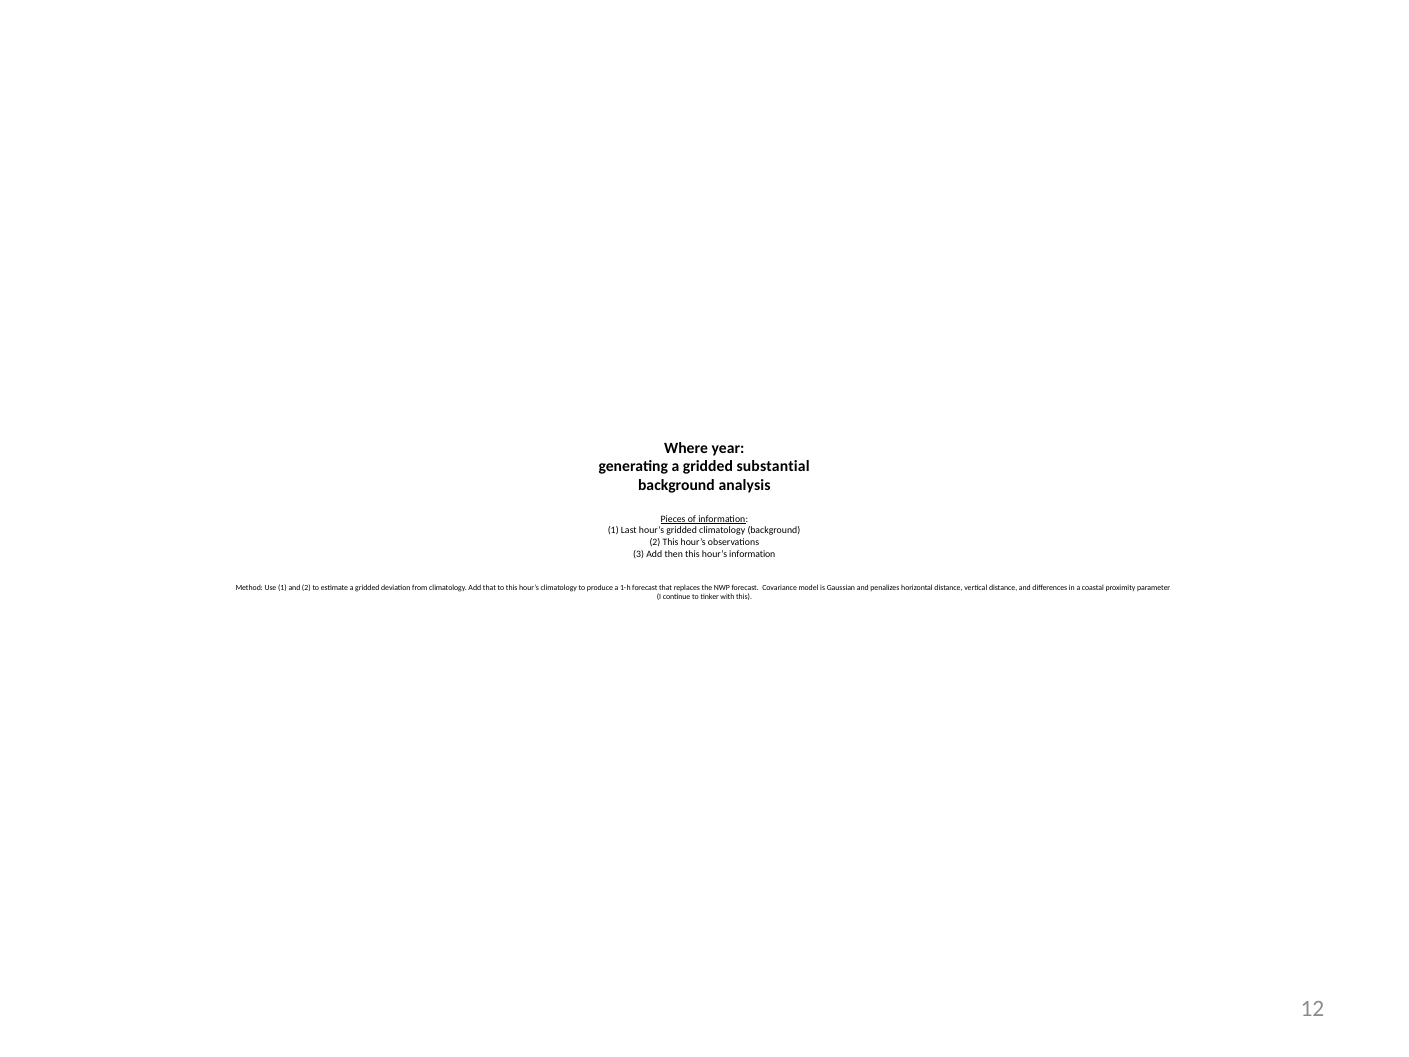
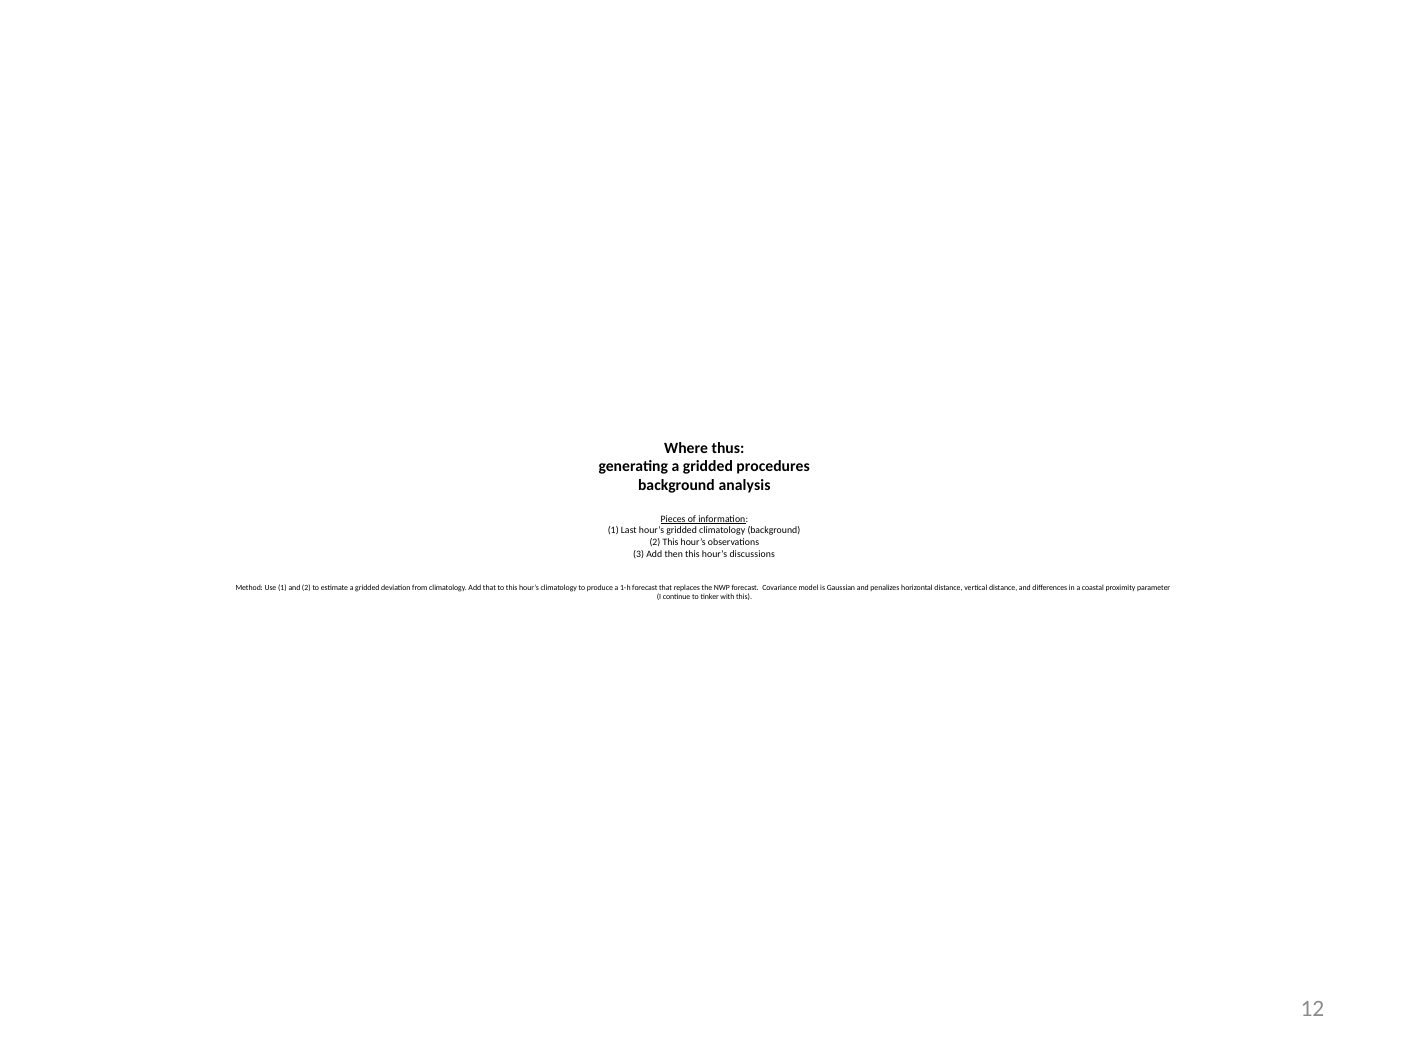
year: year -> thus (728, 448)
substantial: substantial -> procedures (773, 467)
hour’s information: information -> discussions (752, 554)
